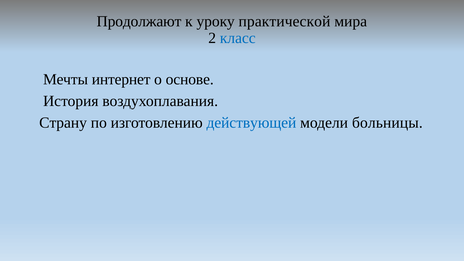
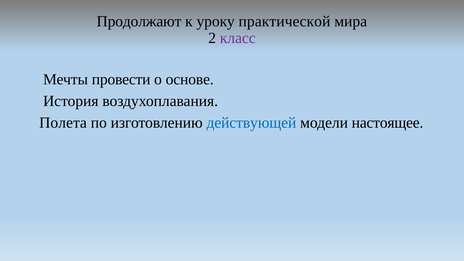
класс colour: blue -> purple (238, 38)
интернет: интернет -> провести (121, 79)
Страну: Страну -> Полета (63, 123)
больницы: больницы -> настоящее (388, 123)
